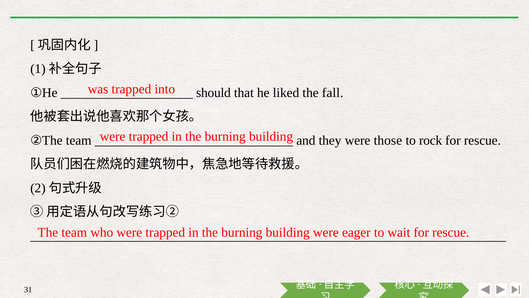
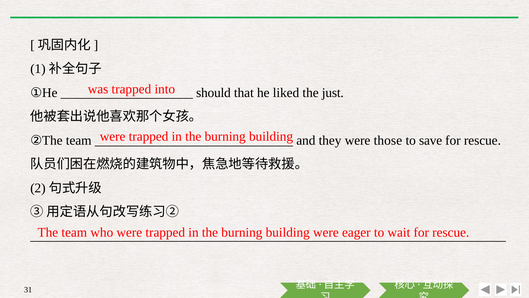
fall: fall -> just (333, 93)
rock: rock -> save (431, 140)
